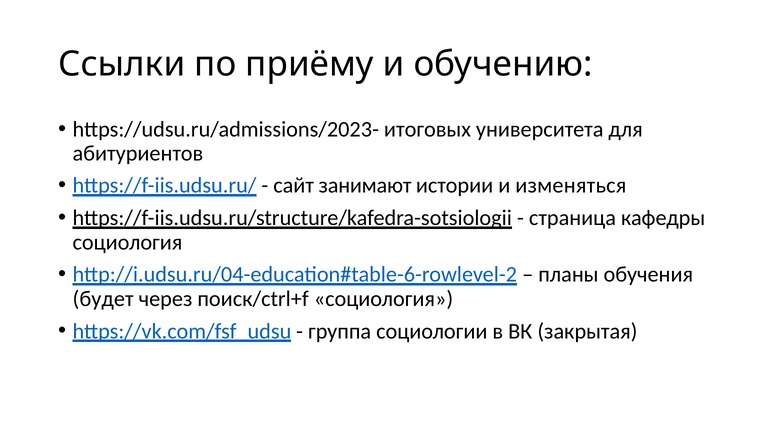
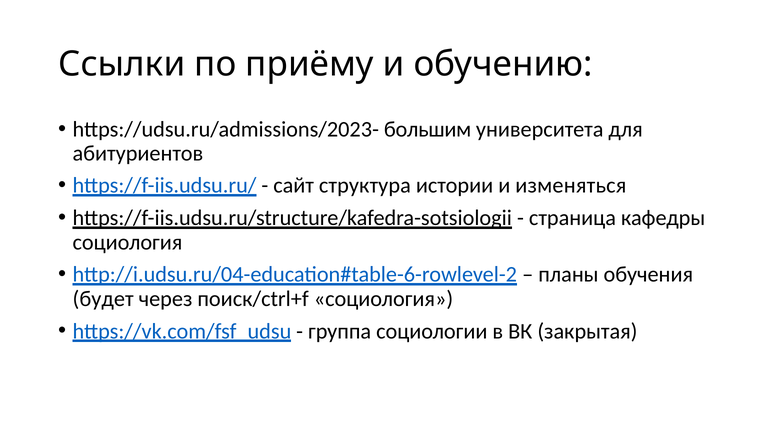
итоговых: итоговых -> большим (428, 129)
занимают: занимают -> структура (365, 186)
